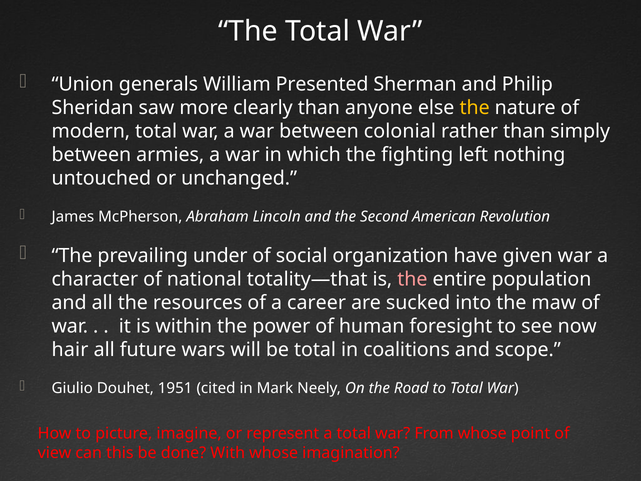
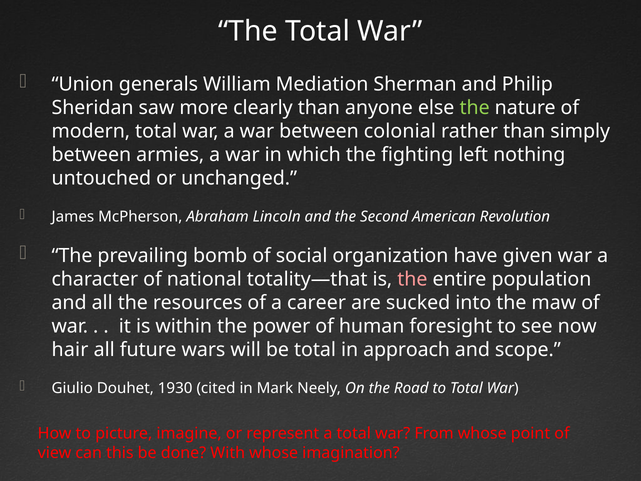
Presented: Presented -> Mediation (322, 84)
the colour: yellow -> light green (475, 108)
under: under -> bomb (220, 256)
coalitions: coalitions -> approach (407, 349)
1951: 1951 -> 1930 (175, 388)
